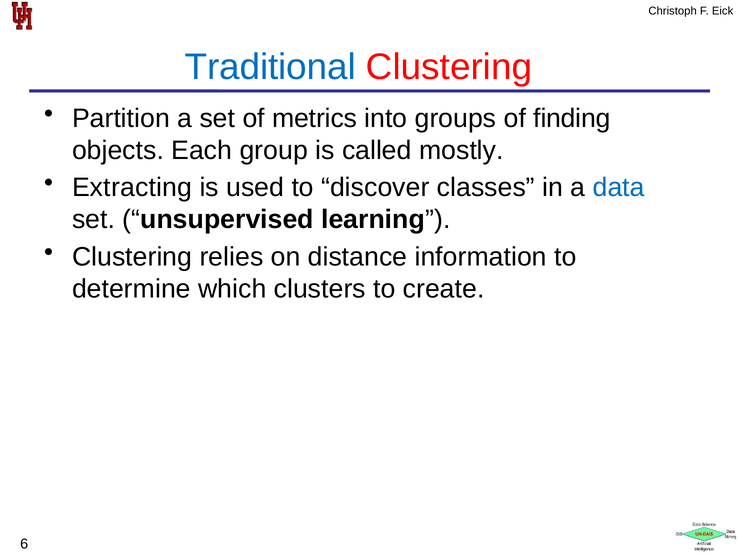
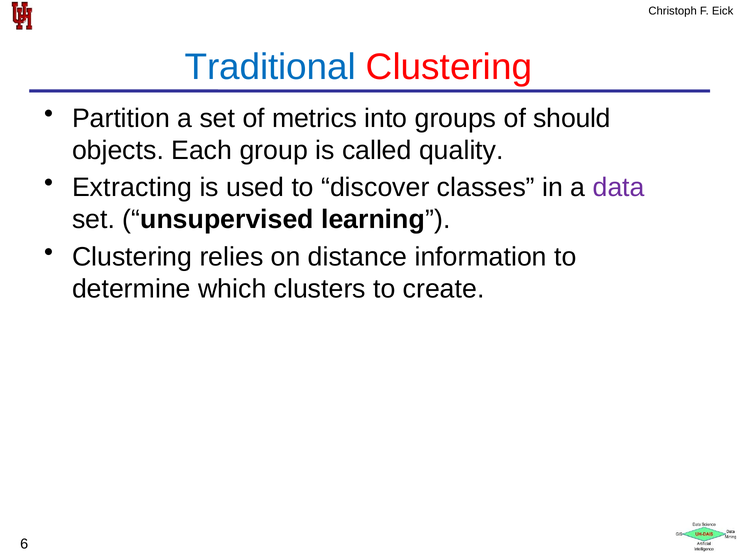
finding: finding -> should (572, 118)
mostly: mostly -> quality (461, 150)
data colour: blue -> purple (619, 188)
